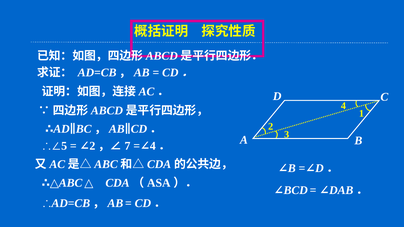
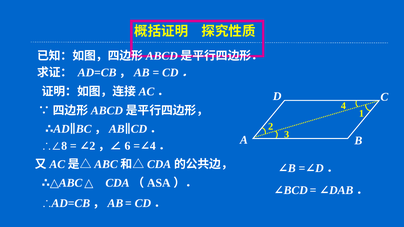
7: 7 -> 6 (128, 146)
5: 5 -> 8 (64, 146)
